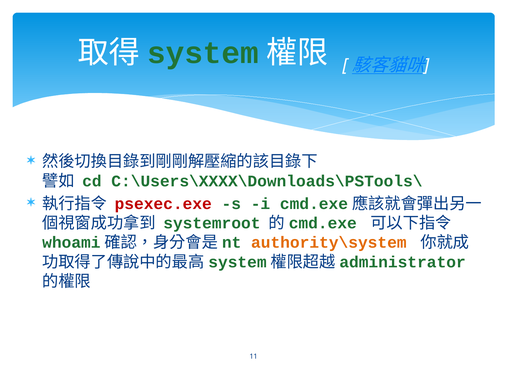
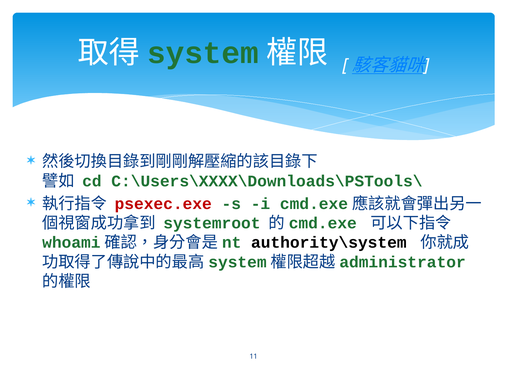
authority\system colour: orange -> black (329, 243)
